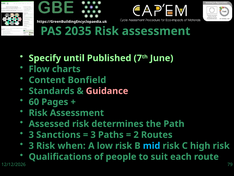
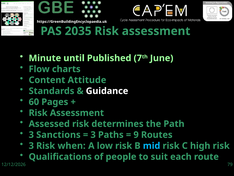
Specify: Specify -> Minute (45, 58)
Bonfield: Bonfield -> Attitude (87, 80)
Guidance colour: pink -> white (107, 91)
2: 2 -> 9 (136, 134)
